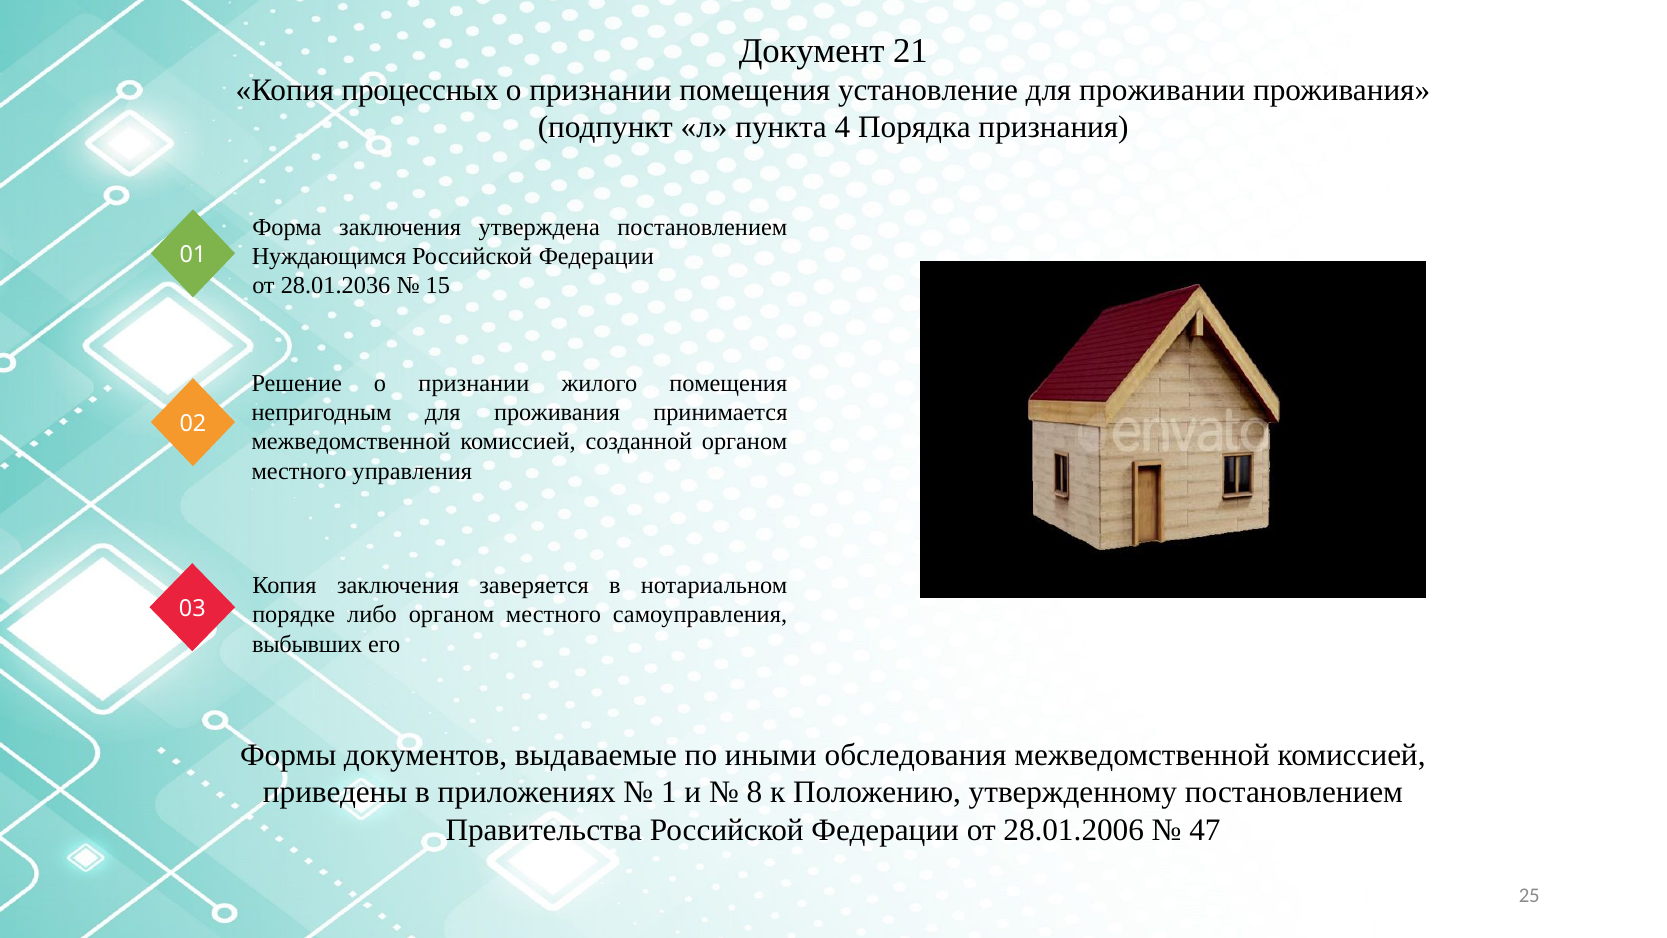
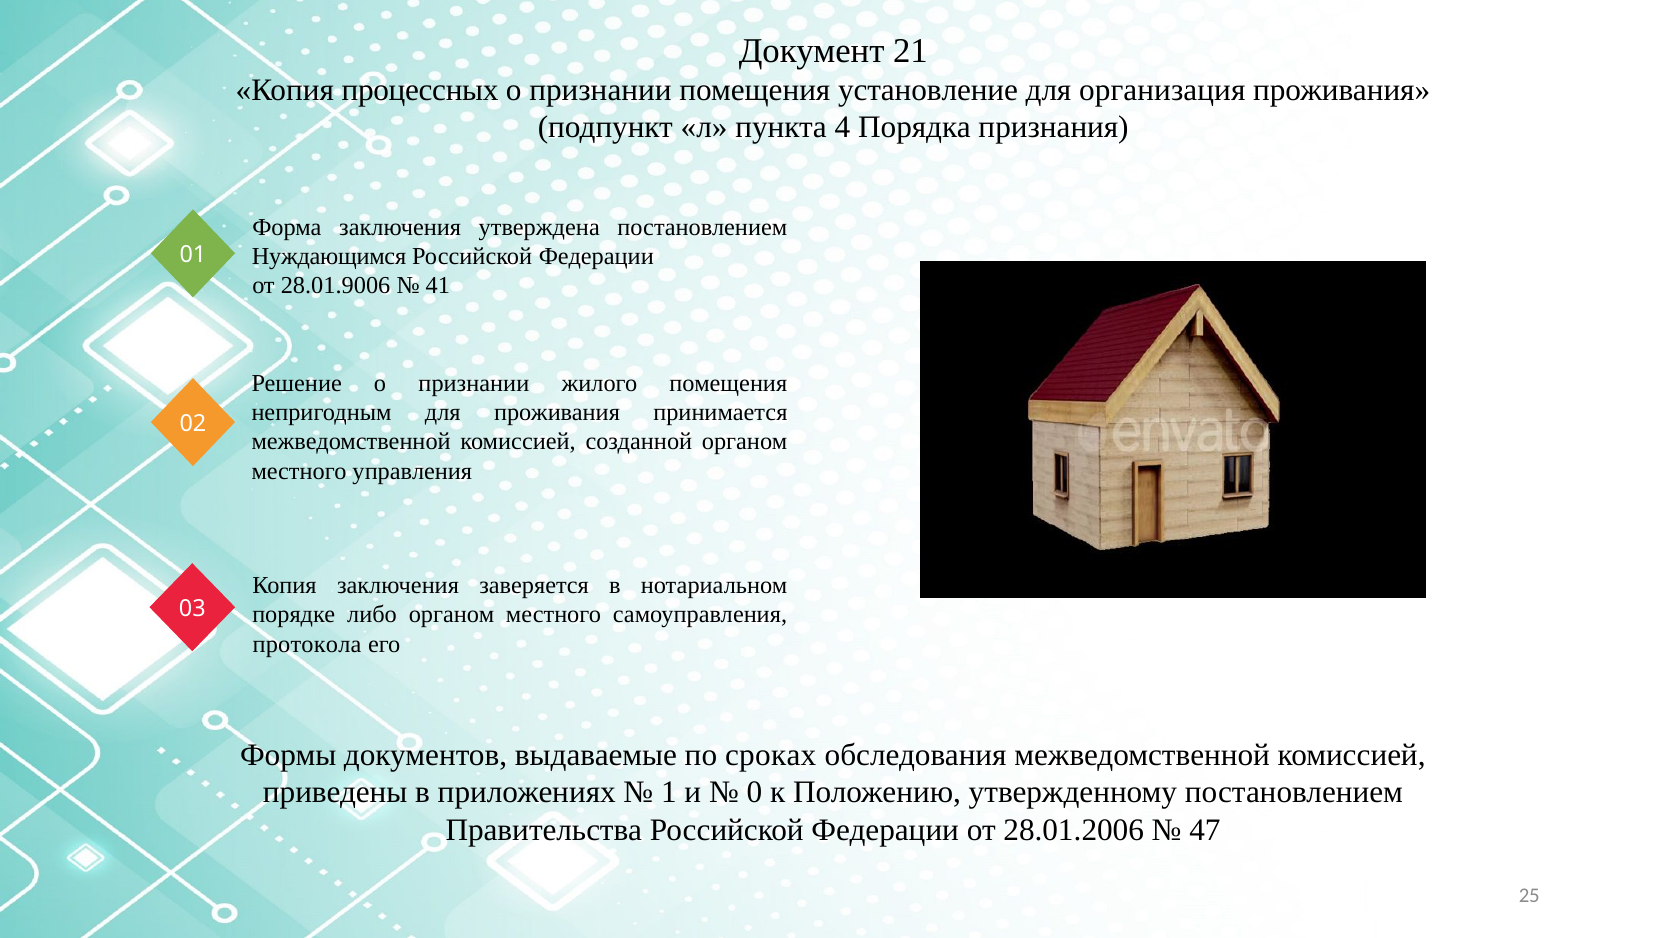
проживании: проживании -> организация (1162, 90)
28.01.2036: 28.01.2036 -> 28.01.9006 (336, 285)
15: 15 -> 41 (438, 285)
выбывших: выбывших -> протокола (307, 644)
иными: иными -> сроках (771, 755)
8: 8 -> 0 (755, 792)
